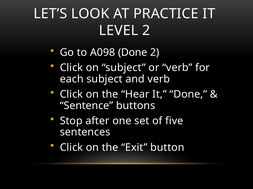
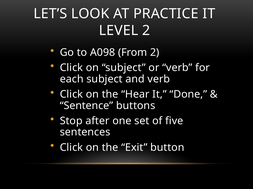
A098 Done: Done -> From (133, 53)
